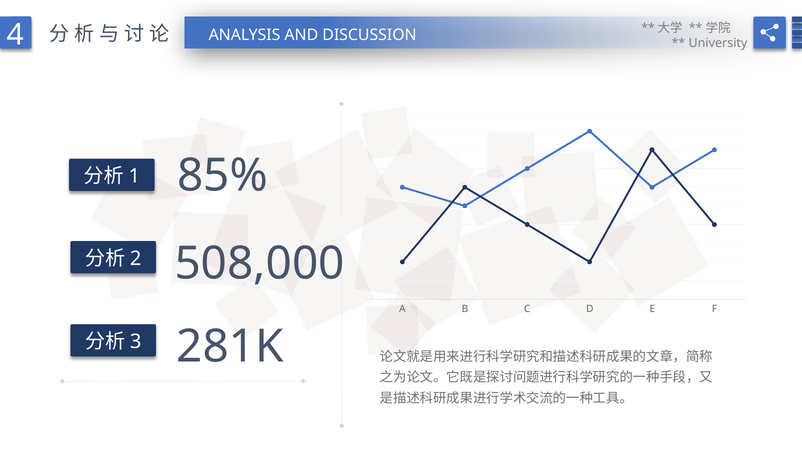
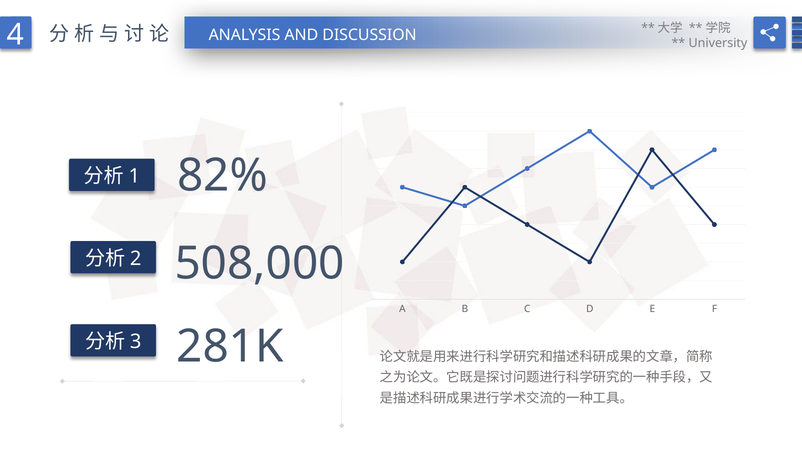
85%: 85% -> 82% (222, 176)
